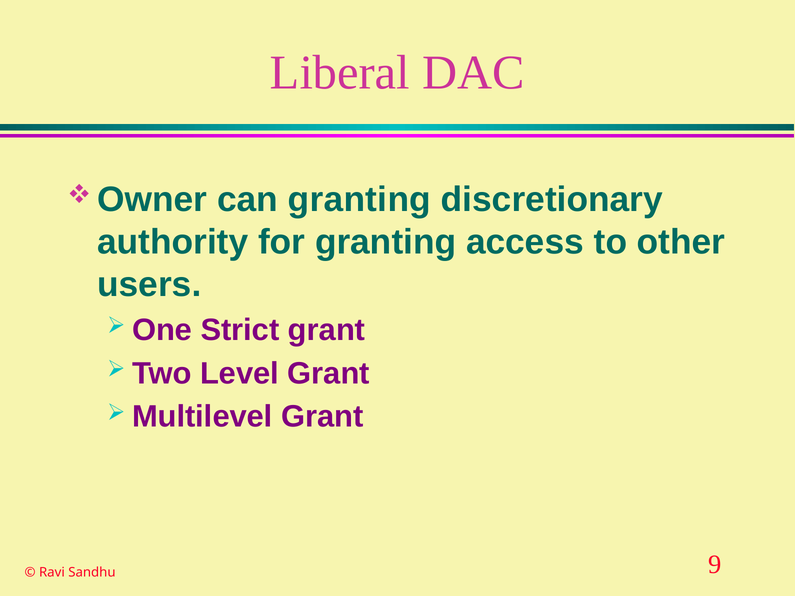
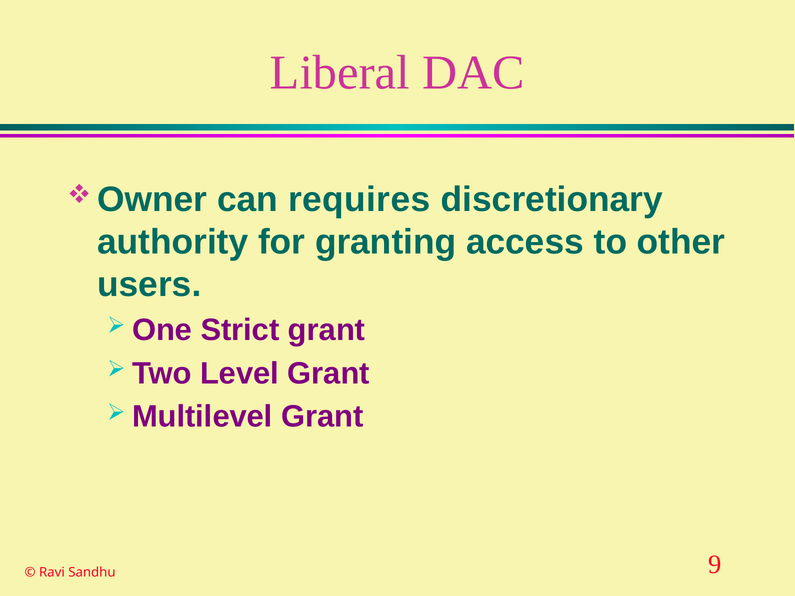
can granting: granting -> requires (359, 200)
